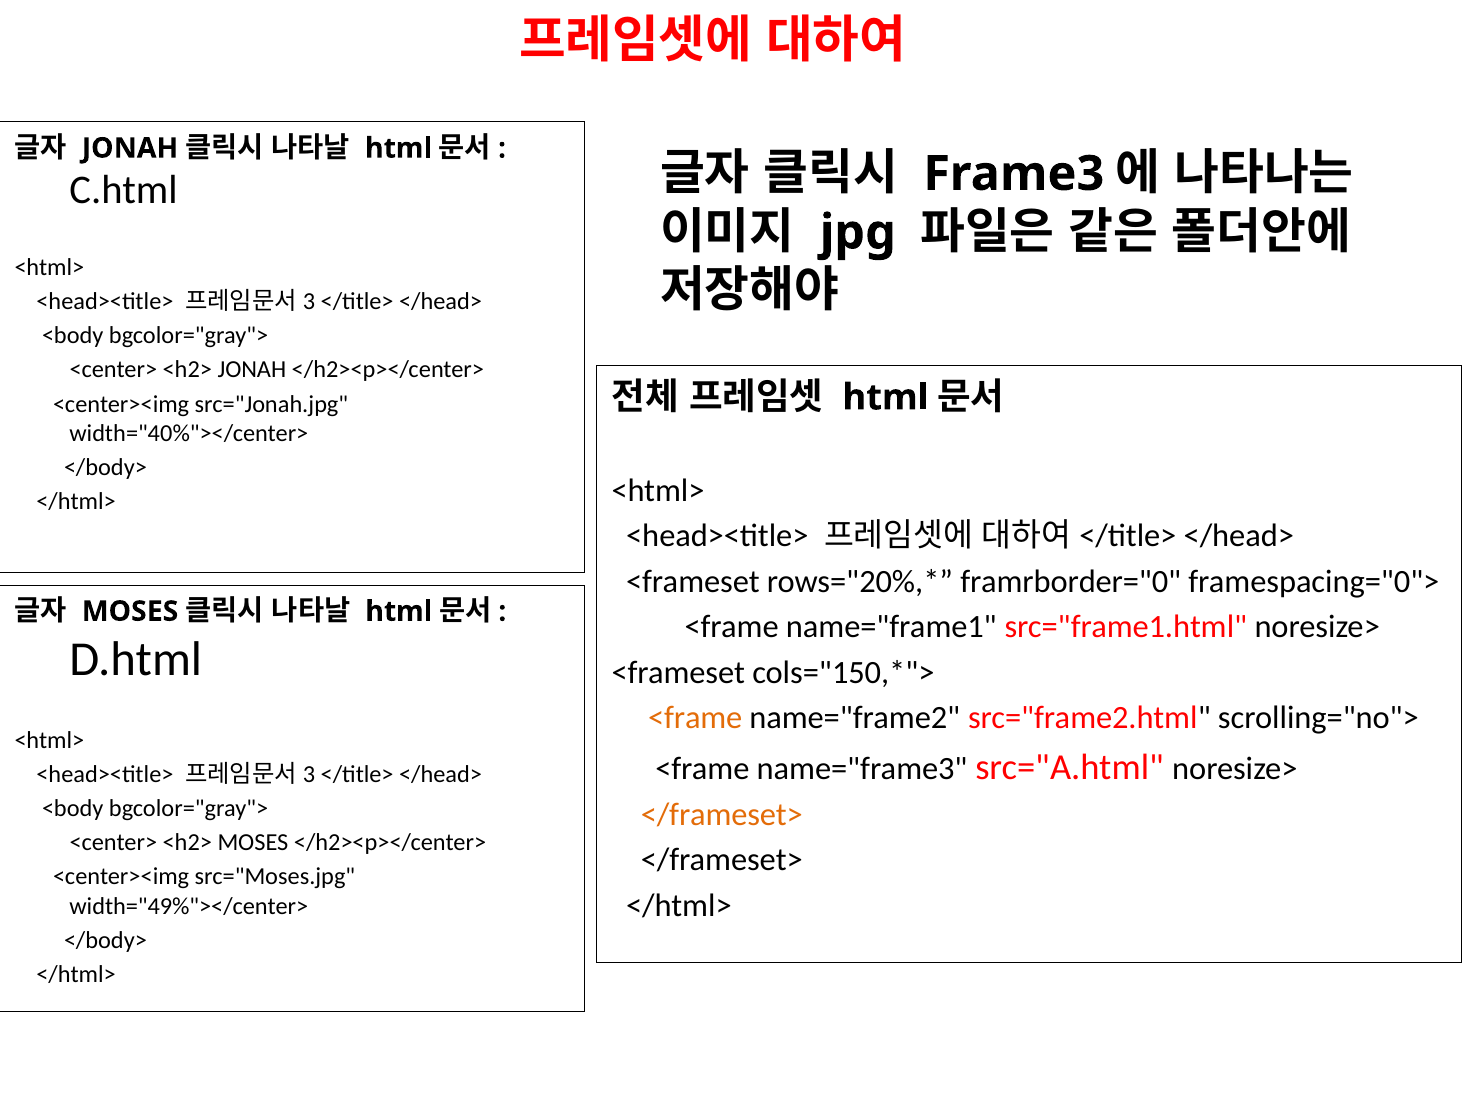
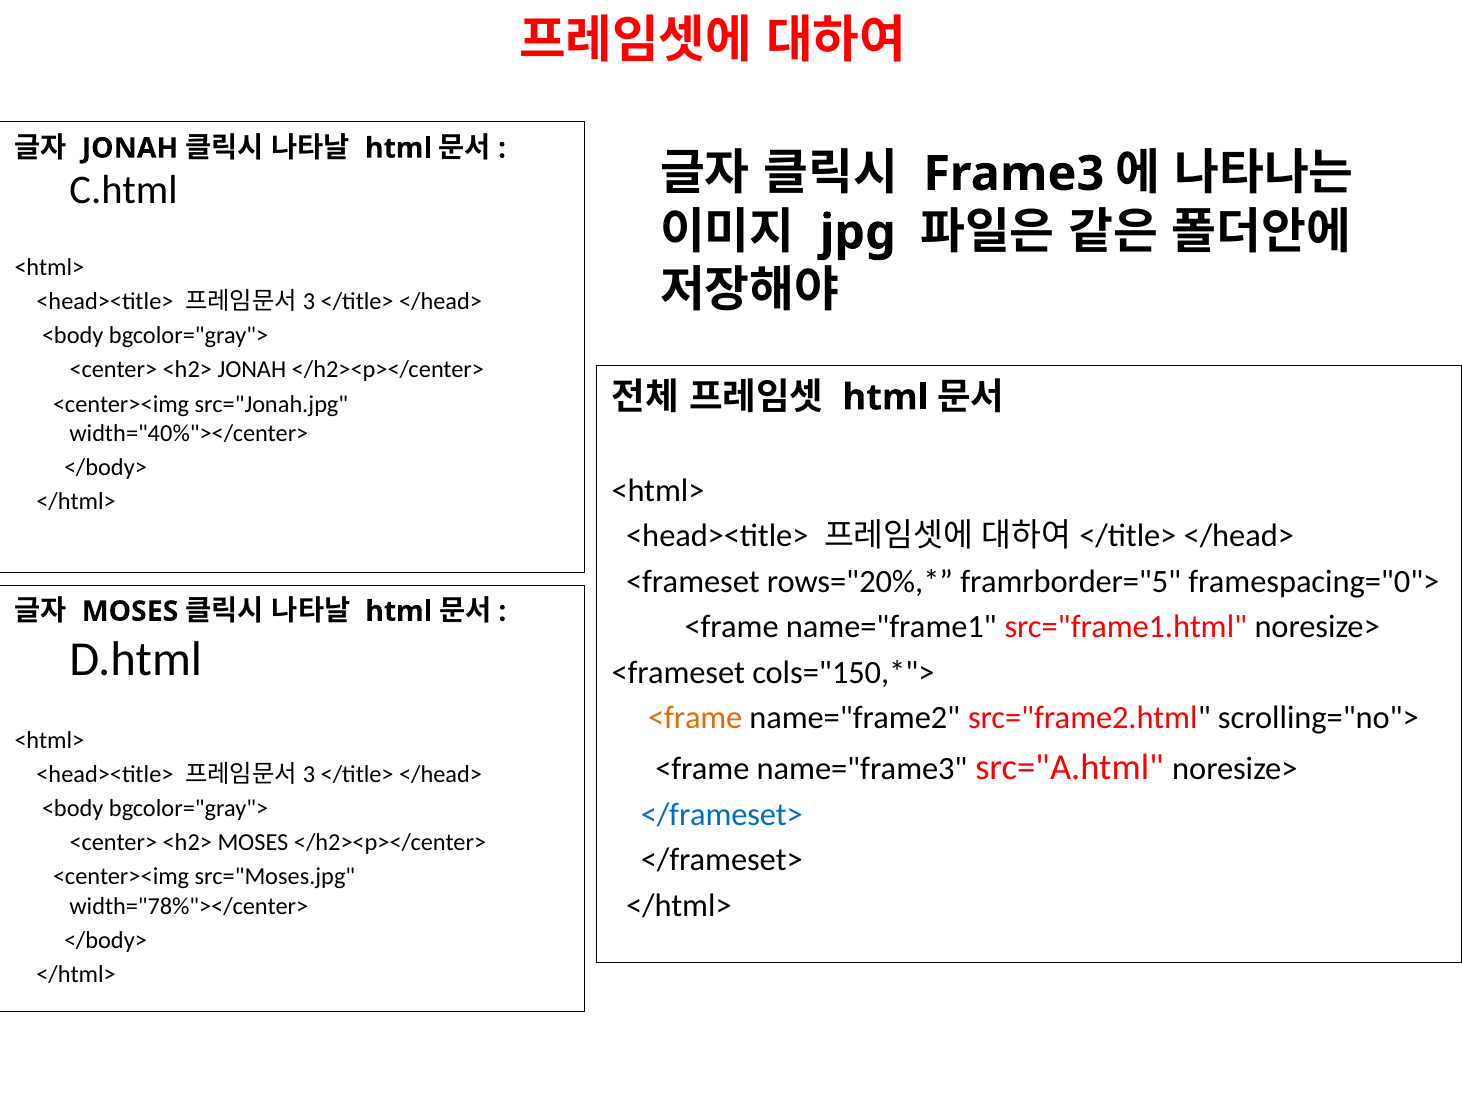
framrborder="0: framrborder="0 -> framrborder="5 (1071, 581)
</frameset> colour: orange -> blue (722, 814)
width="49%"></center>: width="49%"></center> -> width="78%"></center> (189, 906)
